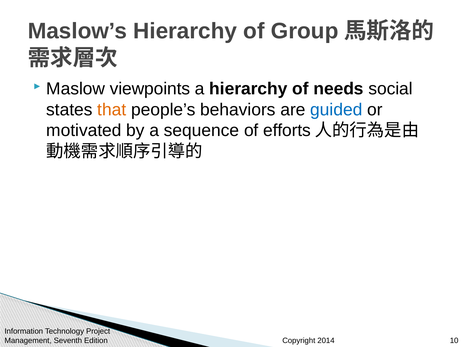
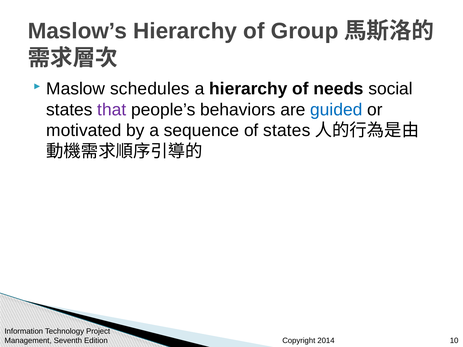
viewpoints: viewpoints -> schedules (150, 89)
that colour: orange -> purple (112, 110)
of efforts: efforts -> states (287, 131)
